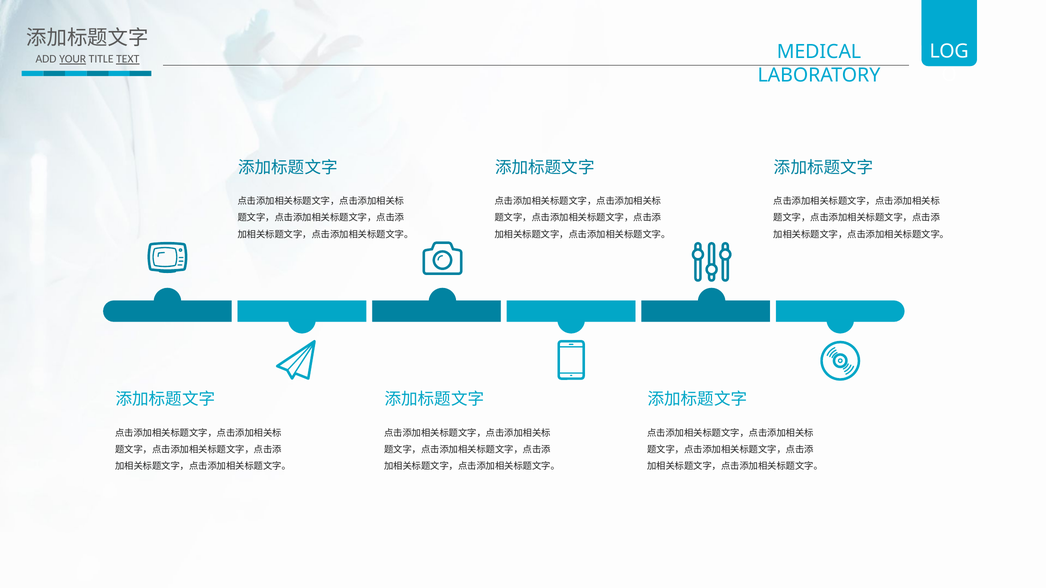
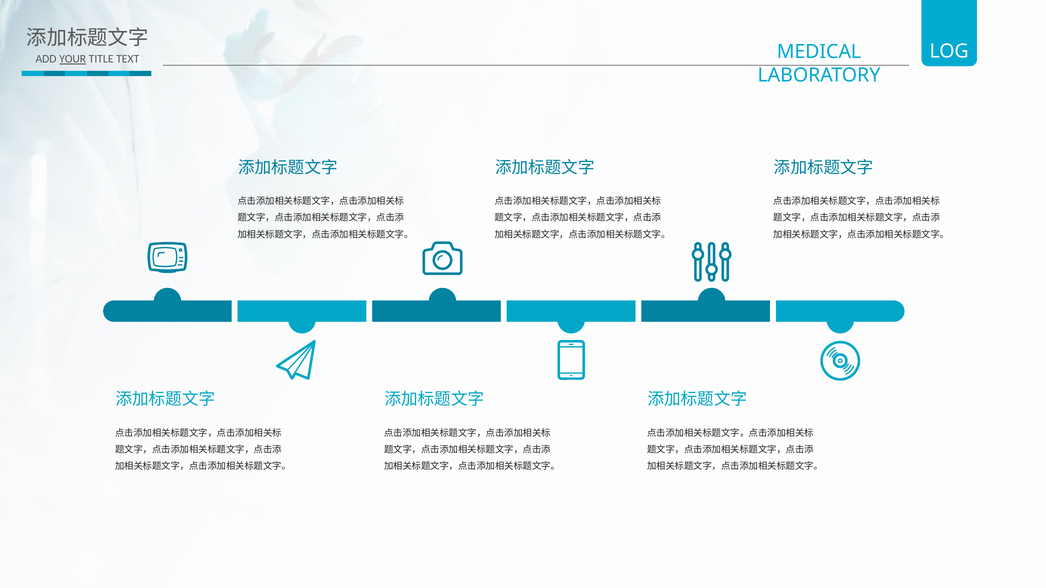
TEXT underline: present -> none (128, 59)
